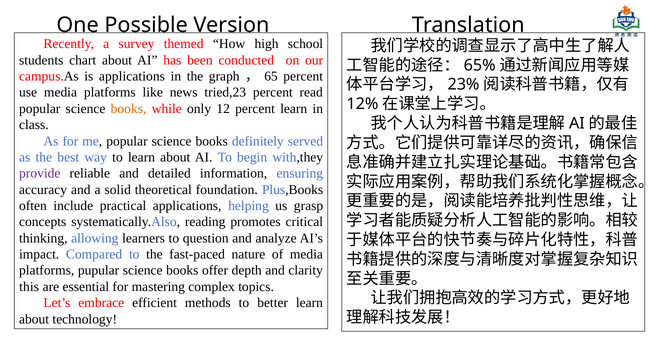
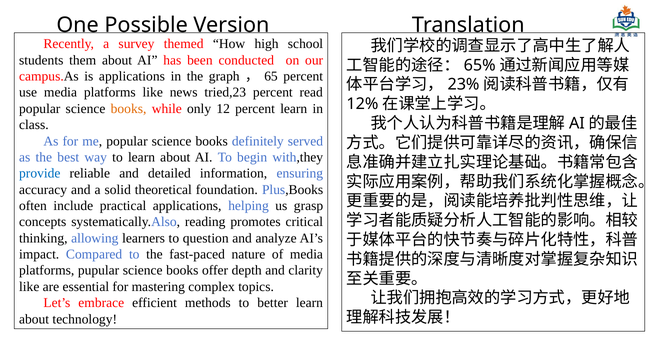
chart: chart -> them (83, 60)
provide colour: purple -> blue (40, 174)
this: this -> like (29, 287)
